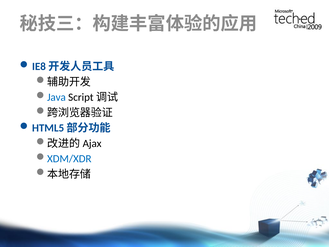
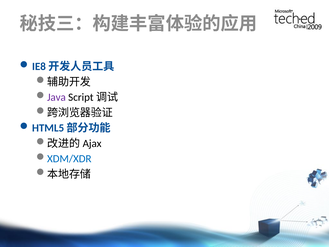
Java colour: blue -> purple (56, 97)
